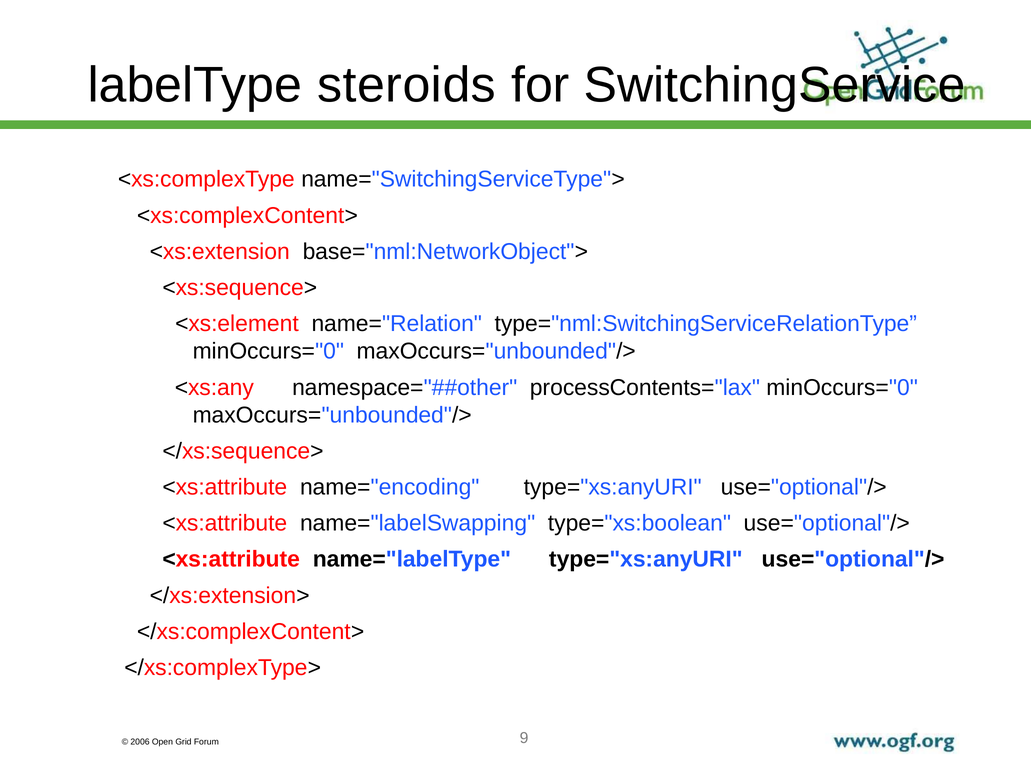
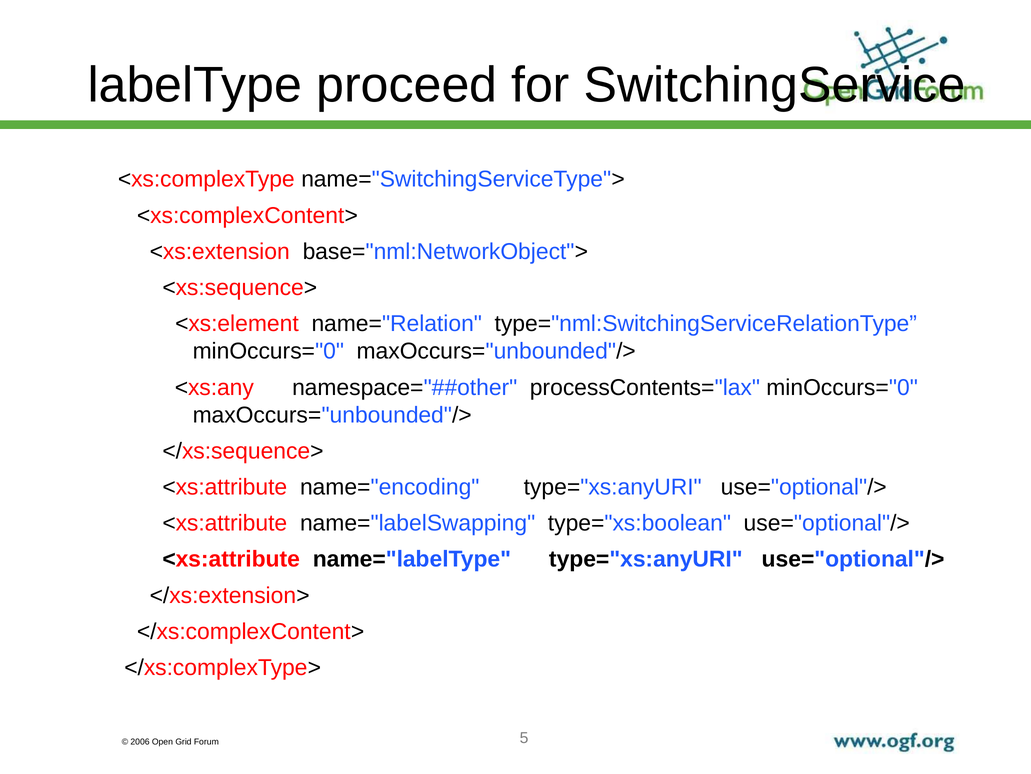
steroids: steroids -> proceed (407, 85)
9: 9 -> 5 (524, 737)
